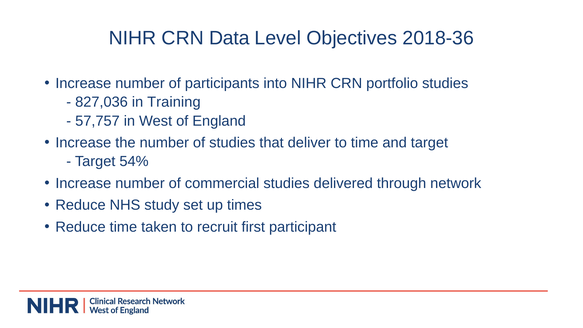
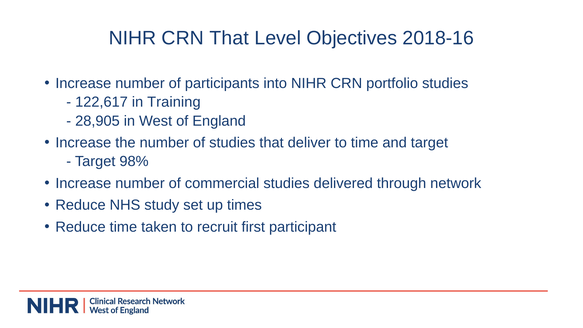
CRN Data: Data -> That (229, 38)
2018-36: 2018-36 -> 2018-16 (438, 38)
827,036: 827,036 -> 122,617 (102, 102)
57,757: 57,757 -> 28,905 (97, 121)
54%: 54% -> 98% (134, 161)
